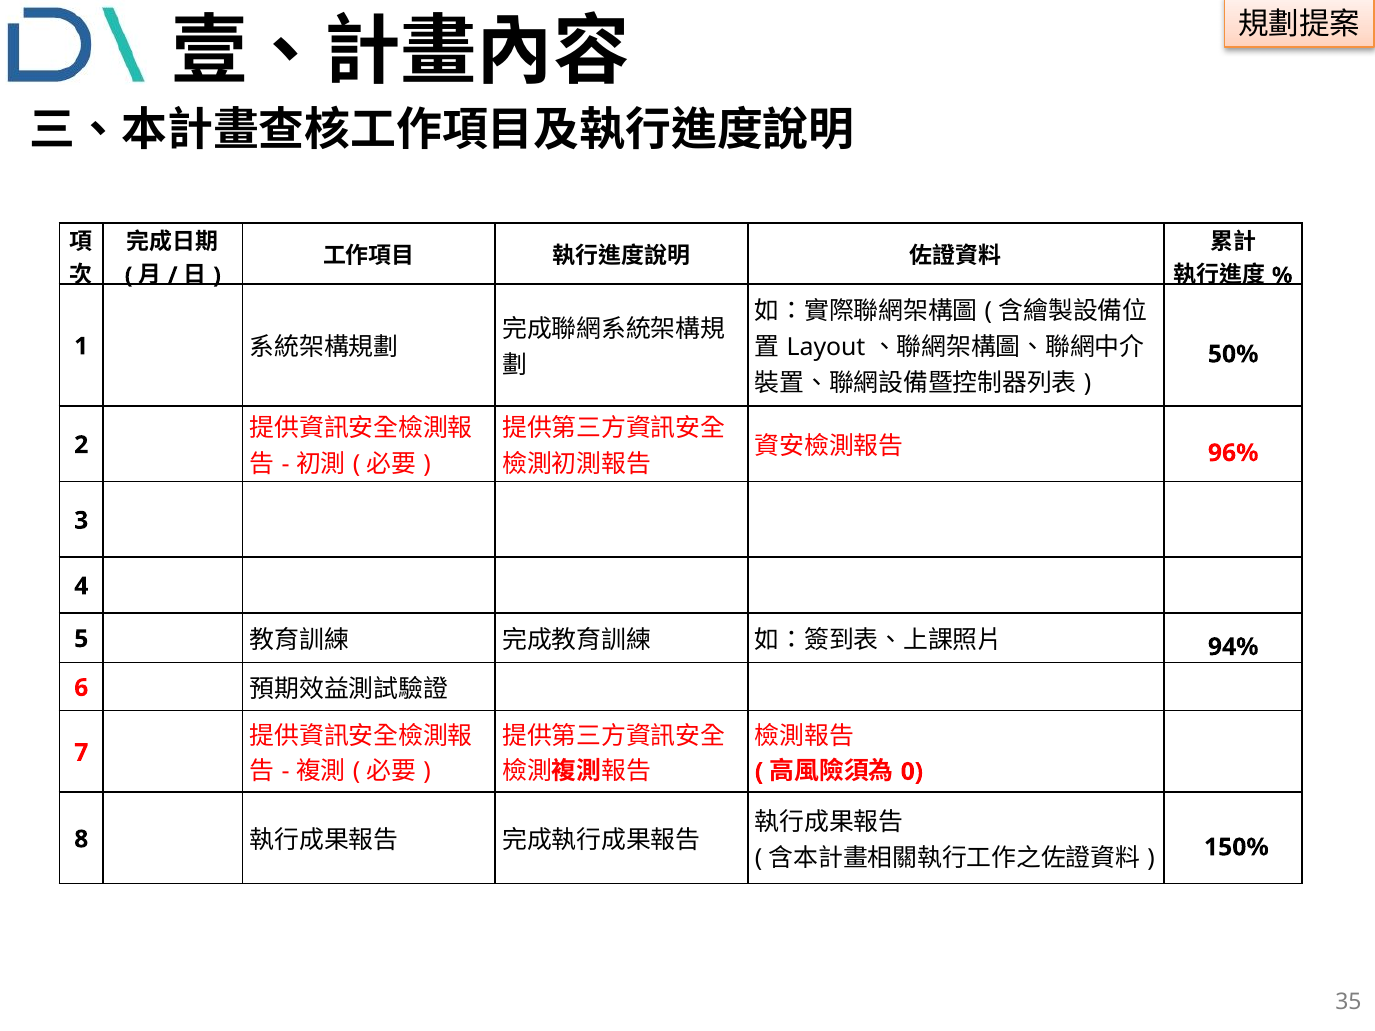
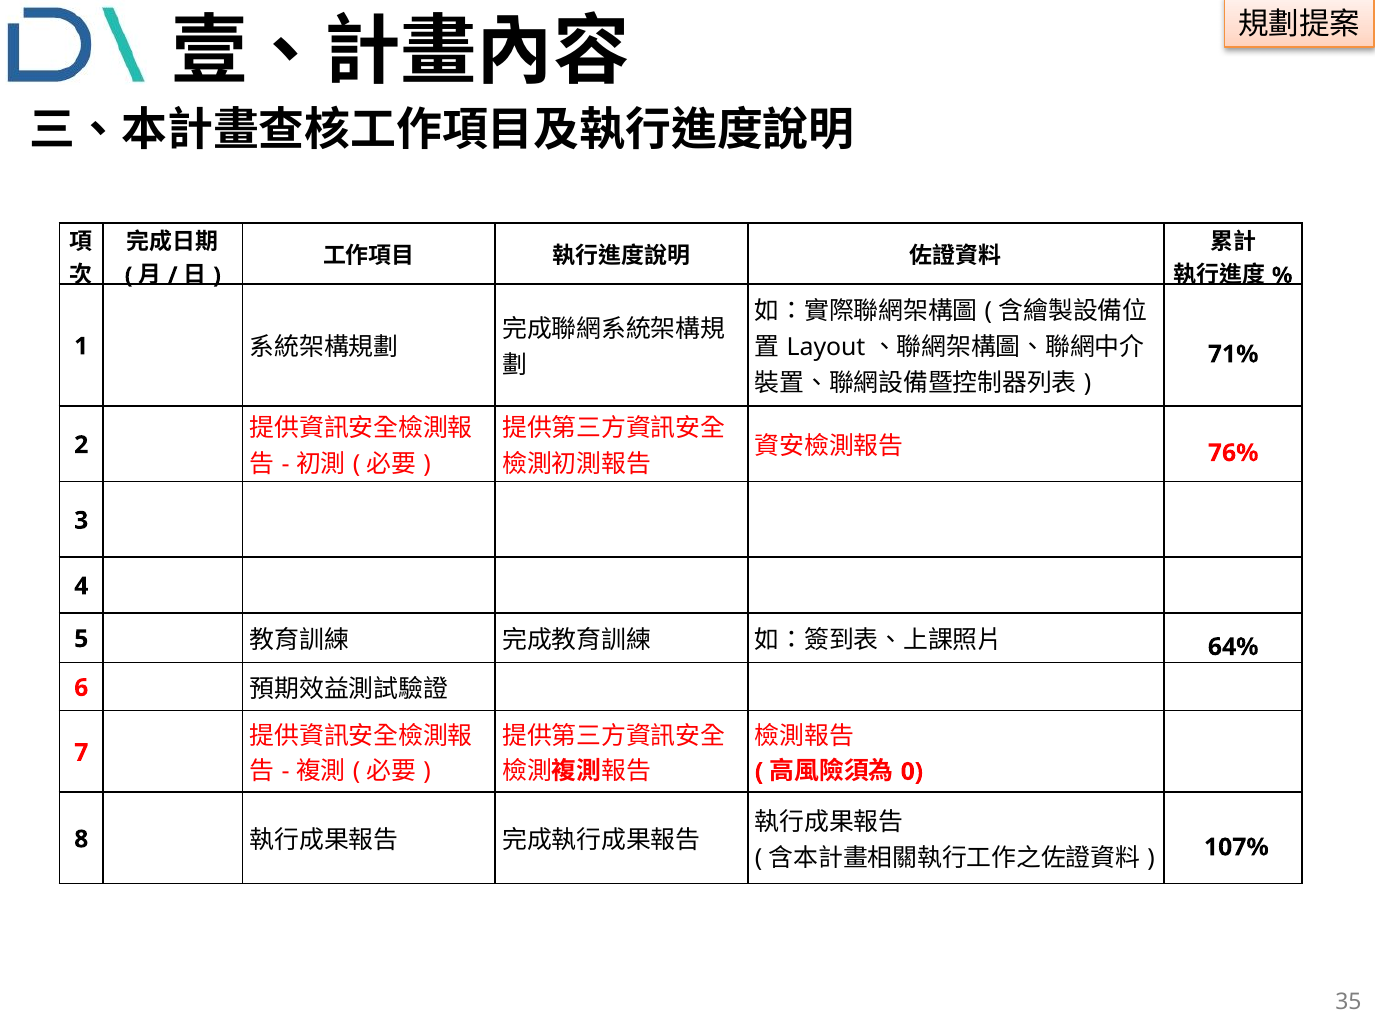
50%: 50% -> 71% (1233, 354)
96%: 96% -> 76% (1233, 453)
94%: 94% -> 64% (1233, 647)
150%: 150% -> 107% (1236, 847)
